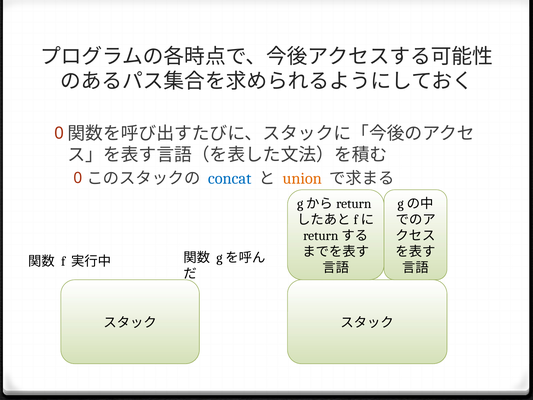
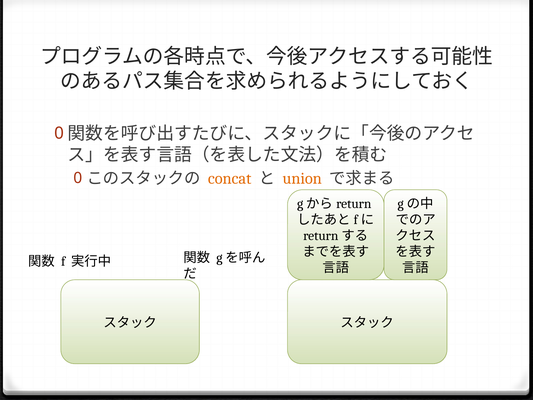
concat colour: blue -> orange (230, 178)
